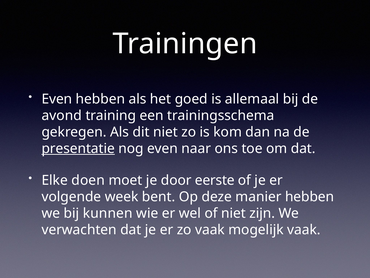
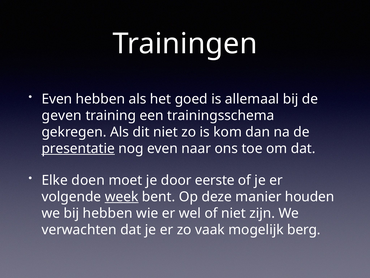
avond: avond -> geven (62, 115)
week underline: none -> present (122, 196)
manier hebben: hebben -> houden (310, 196)
bij kunnen: kunnen -> hebben (108, 213)
mogelijk vaak: vaak -> berg (304, 229)
